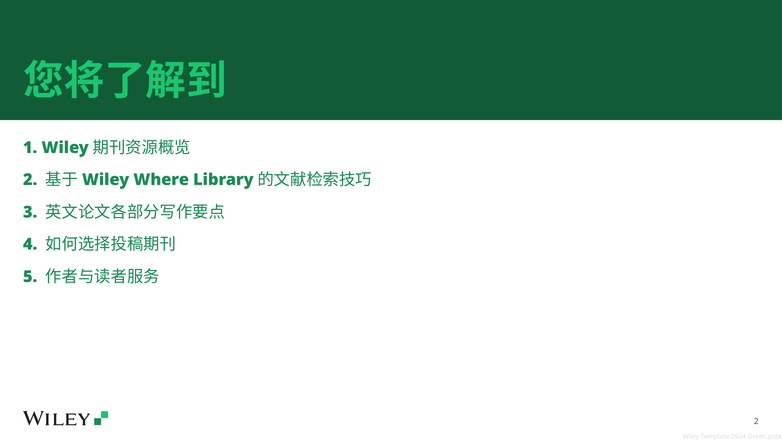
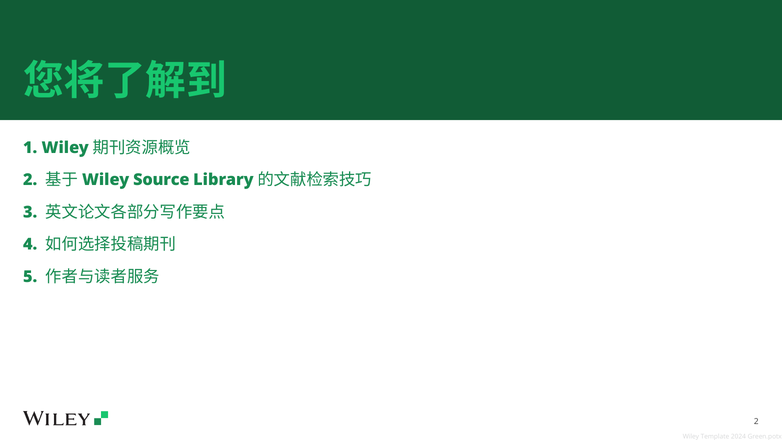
Where: Where -> Source (161, 180)
